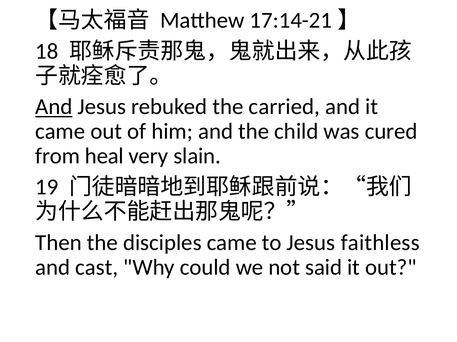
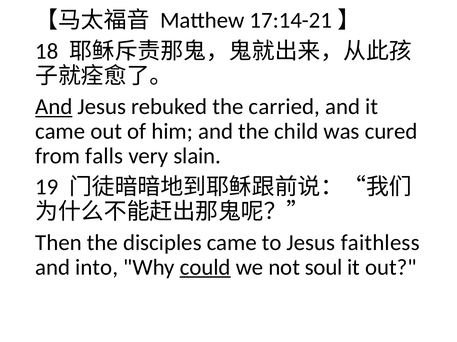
heal: heal -> falls (104, 156)
cast: cast -> into (97, 268)
could underline: none -> present (205, 268)
said: said -> soul (324, 268)
